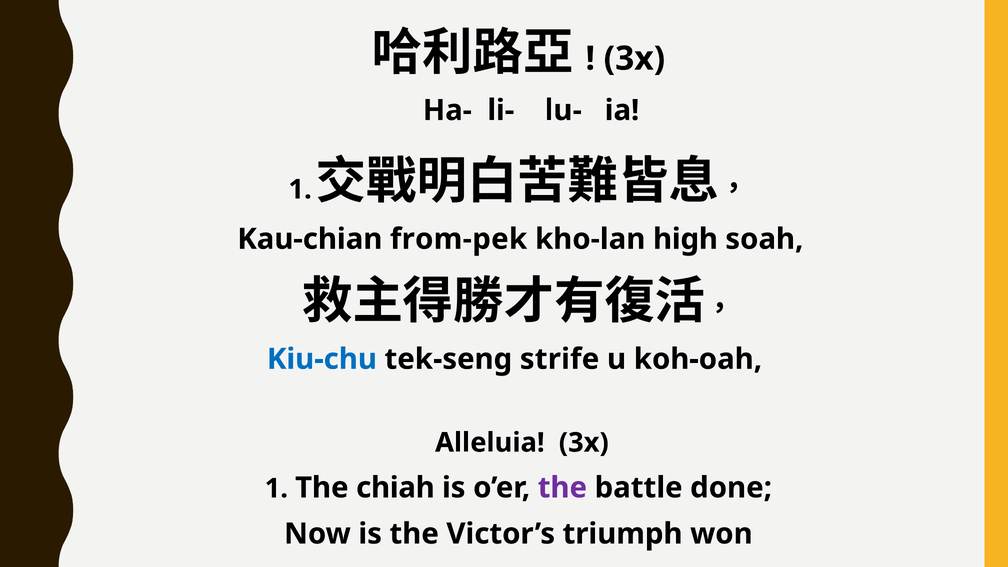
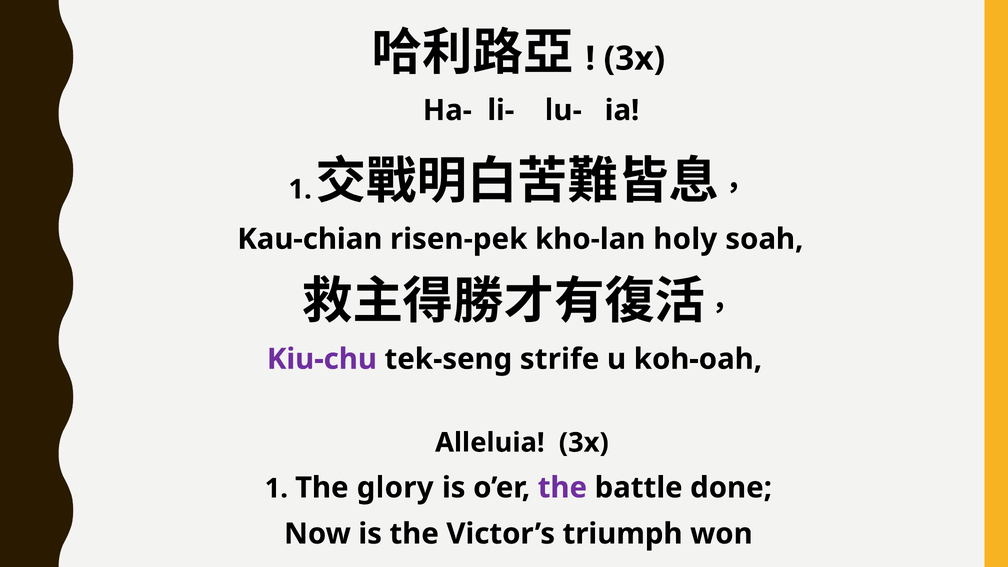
from-pek: from-pek -> risen-pek (459, 239)
high: high -> holy (685, 239)
Kiu-chu colour: blue -> purple (322, 359)
chiah: chiah -> glory (395, 488)
